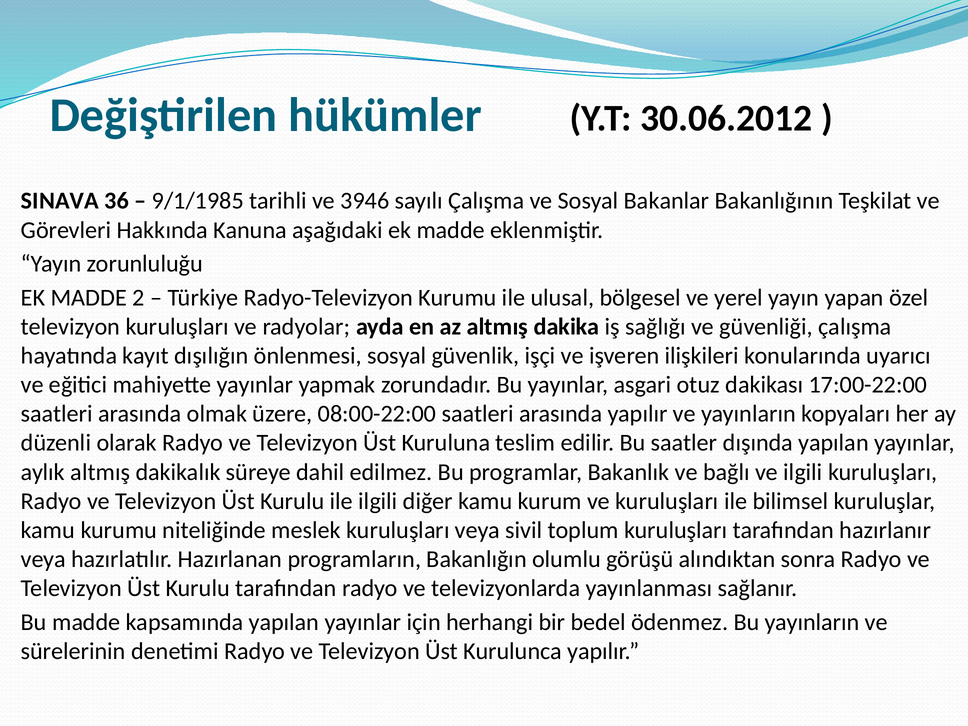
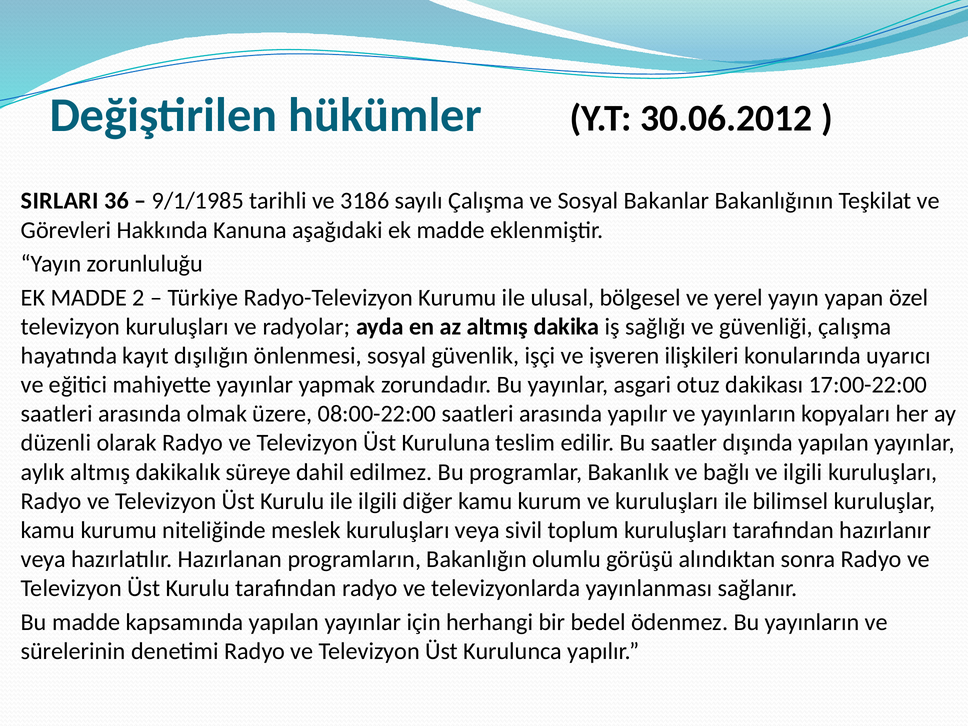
SINAVA: SINAVA -> SIRLARI (60, 201)
3946: 3946 -> 3186 (365, 201)
